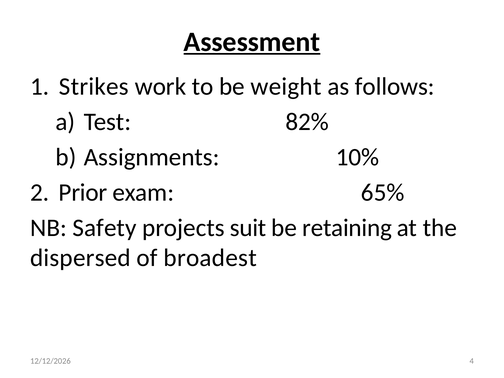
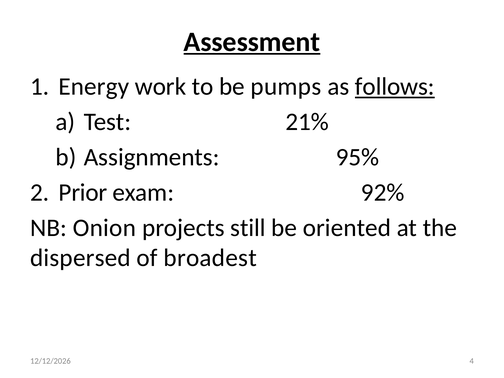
Strikes: Strikes -> Energy (94, 87)
weight: weight -> pumps (286, 87)
follows underline: none -> present (395, 87)
82%: 82% -> 21% (307, 122)
10%: 10% -> 95% (358, 157)
65%: 65% -> 92% (383, 192)
Safety: Safety -> Onion (104, 228)
suit: suit -> still (248, 228)
retaining: retaining -> oriented (347, 228)
